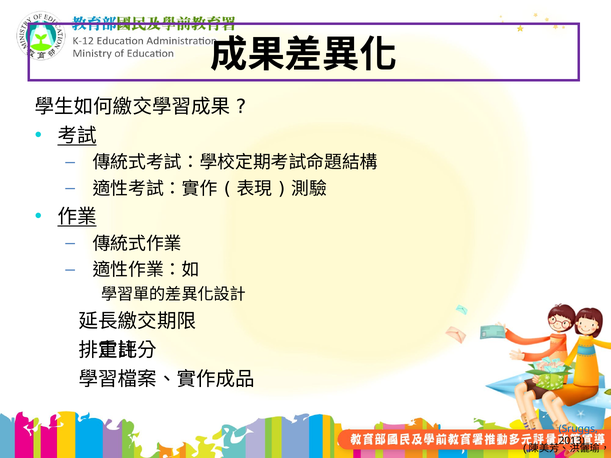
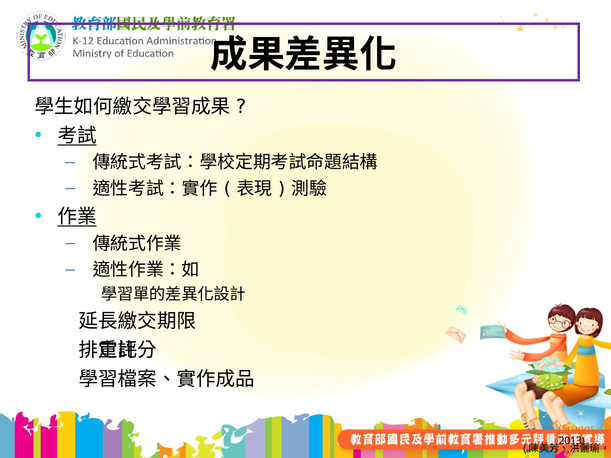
Sruggs colour: blue -> orange (578, 429)
